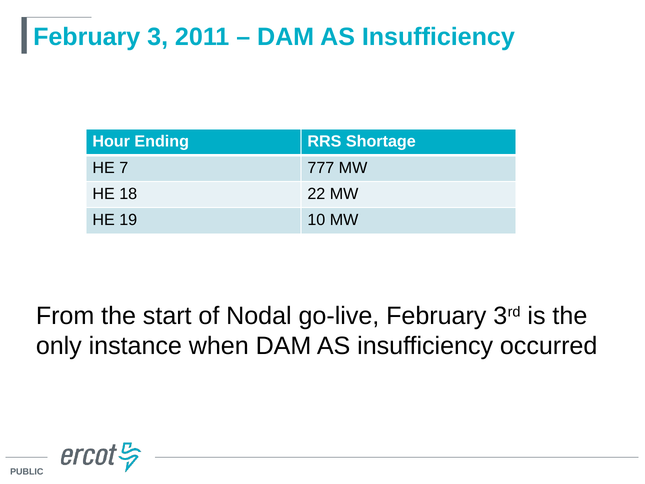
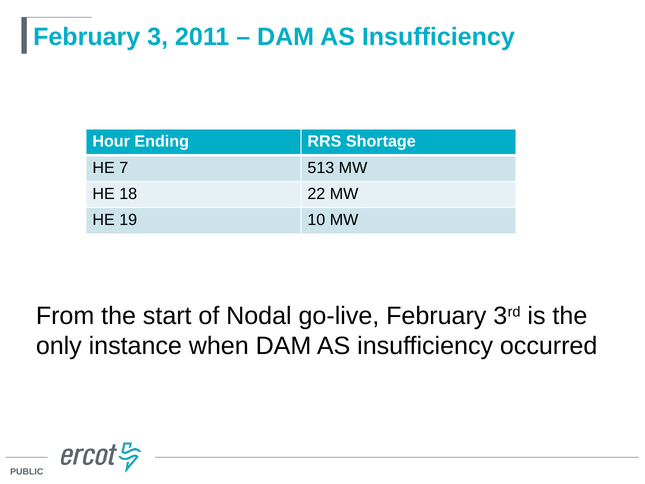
777: 777 -> 513 (321, 168)
